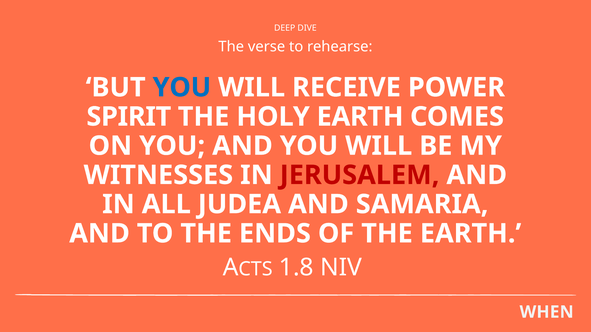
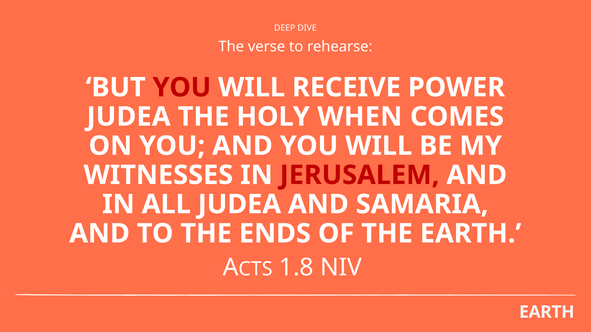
YOU colour: blue -> red (182, 88)
SPIRIT: SPIRIT -> JUDEA (129, 117)
HOLY EARTH: EARTH -> WHEN (360, 117)
WHEN: WHEN -> EARTH (547, 312)
